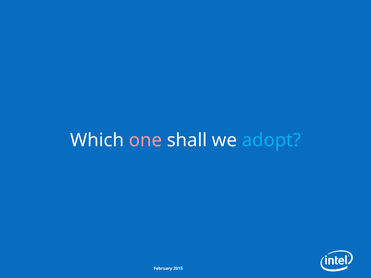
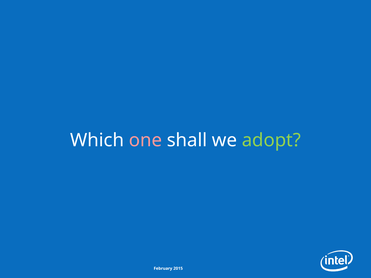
adopt colour: light blue -> light green (271, 140)
